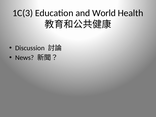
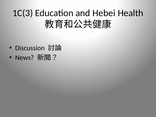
World: World -> Hebei (104, 13)
